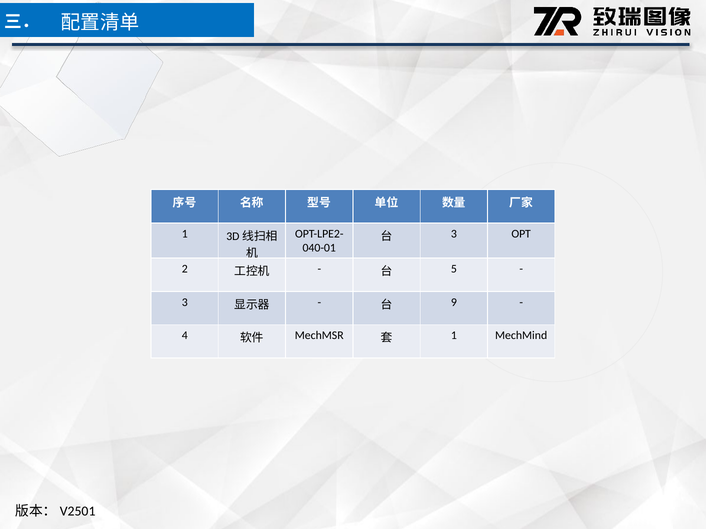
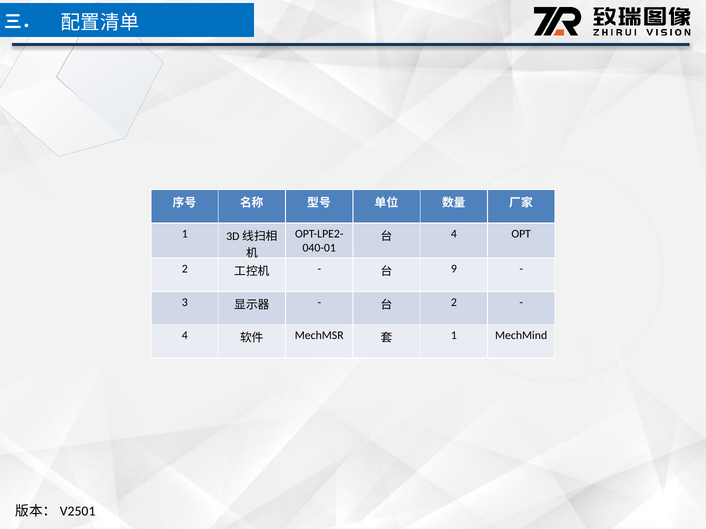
3: 3 -> 4 (454, 234)
5: 5 -> 9 (454, 269)
9: 9 -> 2 (454, 303)
